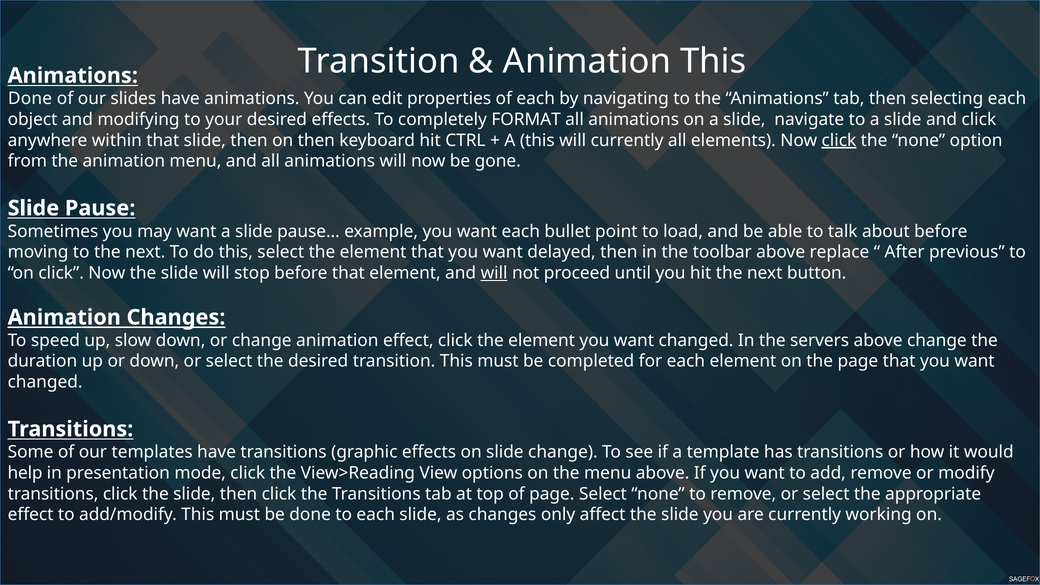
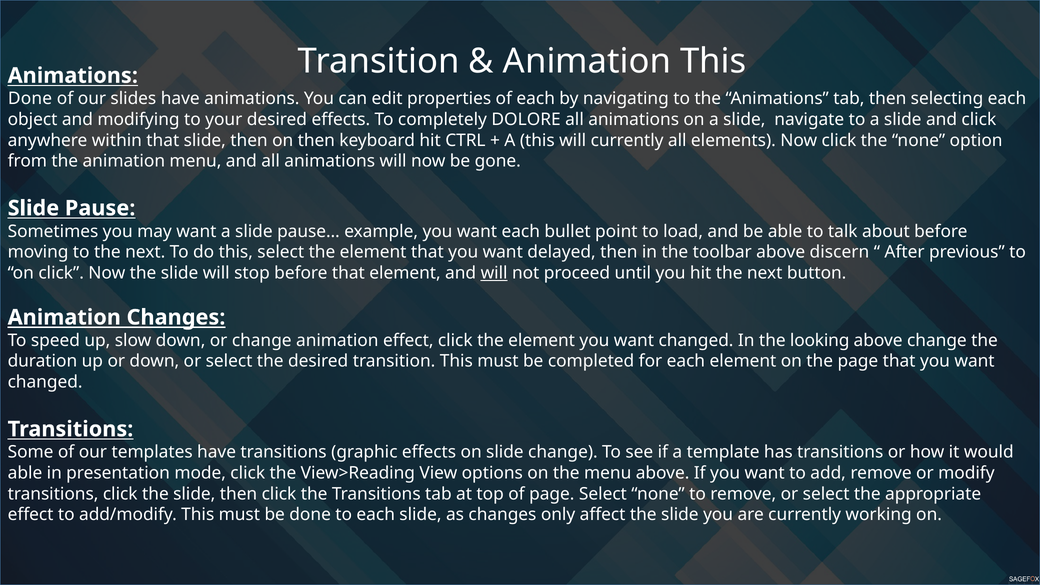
FORMAT: FORMAT -> DOLORE (526, 120)
click underline: present -> none (839, 140)
replace: replace -> discern (839, 252)
servers: servers -> looking (820, 340)
help: help -> able (25, 473)
